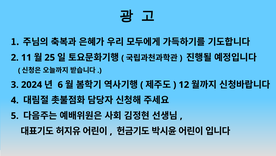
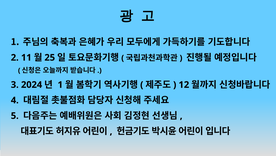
6: 6 -> 1 (60, 84)
